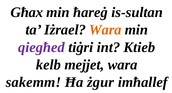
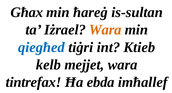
qiegħed colour: purple -> blue (41, 47)
sakemm: sakemm -> tintrefax (34, 82)
żgur: żgur -> ebda (101, 82)
